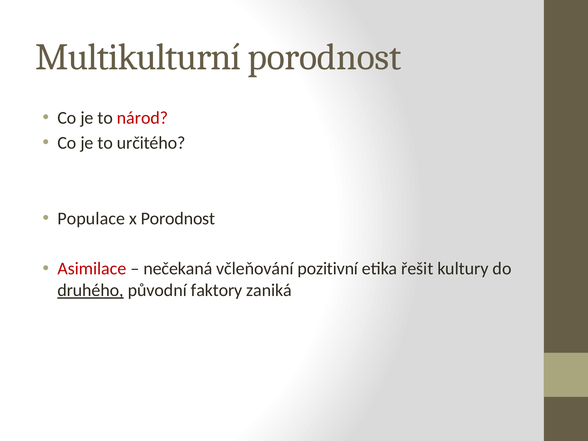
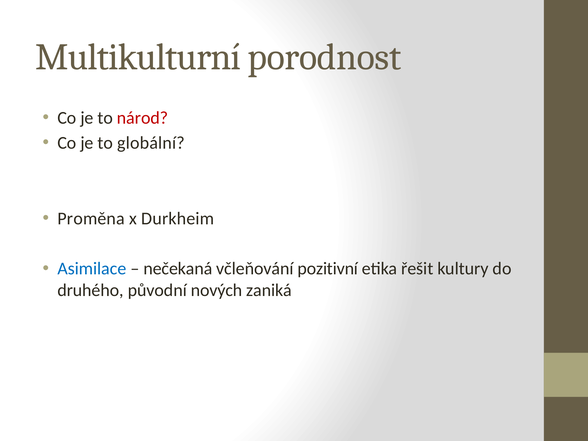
určitého: určitého -> globální (151, 143)
Populace: Populace -> Proměna (91, 218)
x Porodnost: Porodnost -> Durkheim (178, 218)
Asimilace colour: red -> blue (92, 269)
druhého underline: present -> none (91, 290)
faktory: faktory -> nových (217, 290)
